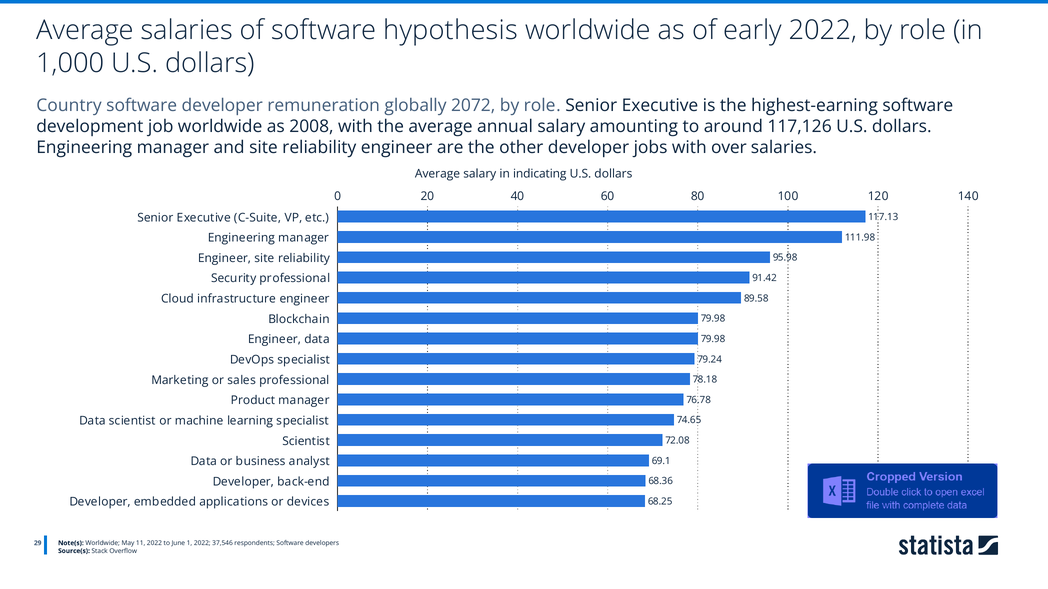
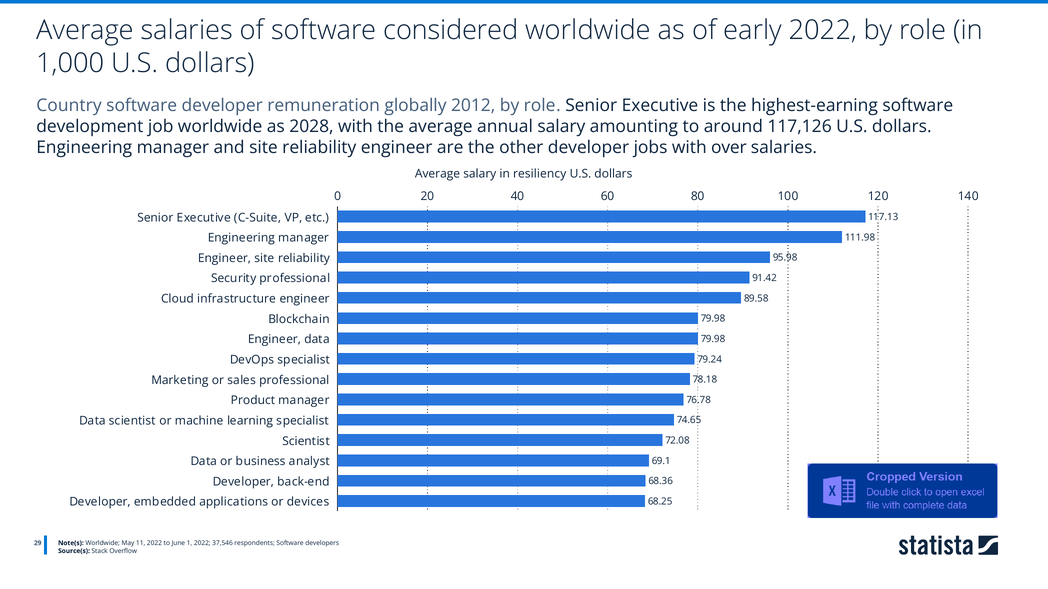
hypothesis: hypothesis -> considered (451, 30)
2072: 2072 -> 2012 (473, 106)
2008: 2008 -> 2028 (311, 127)
indicating: indicating -> resiliency (540, 174)
